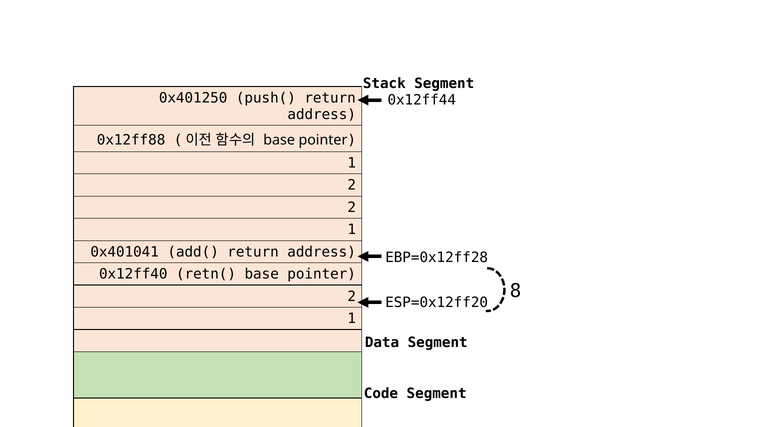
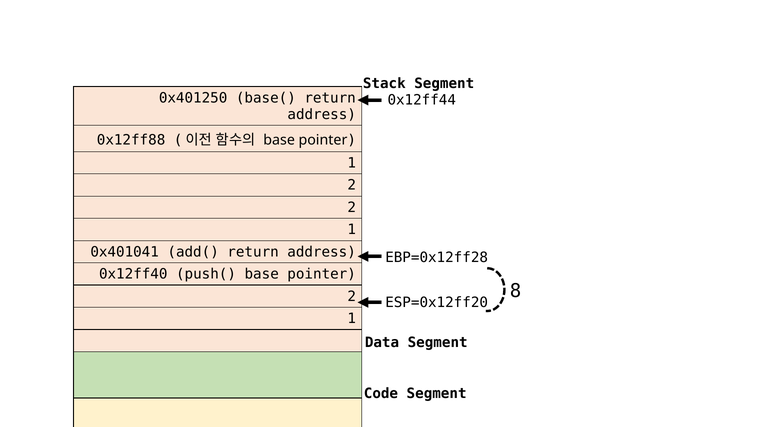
push(: push( -> base( (266, 98)
retn(: retn( -> push( (206, 274)
